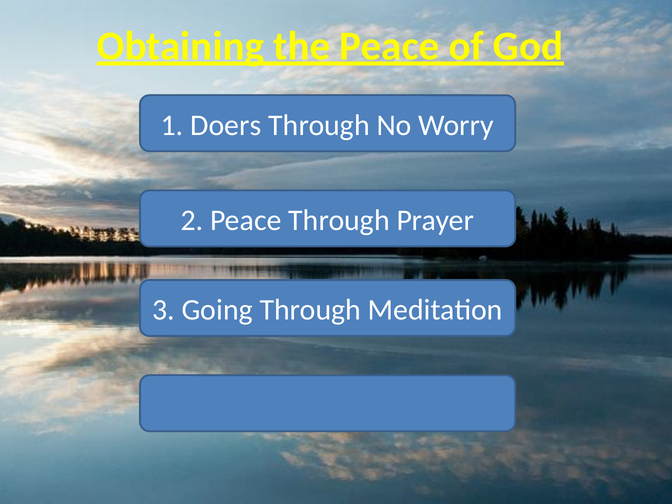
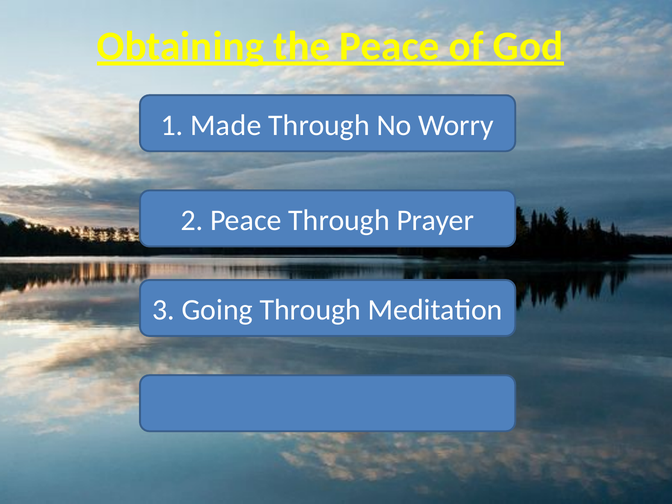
Doers: Doers -> Made (226, 125)
